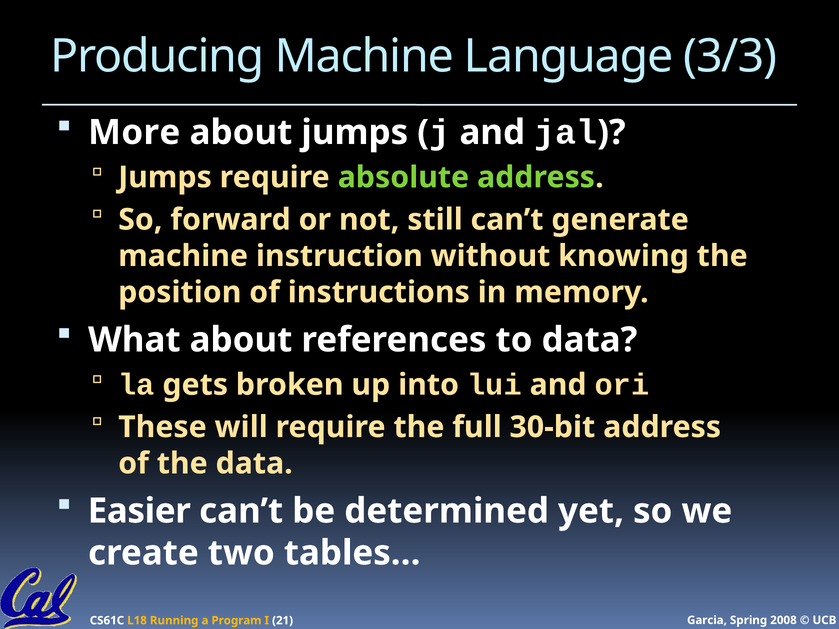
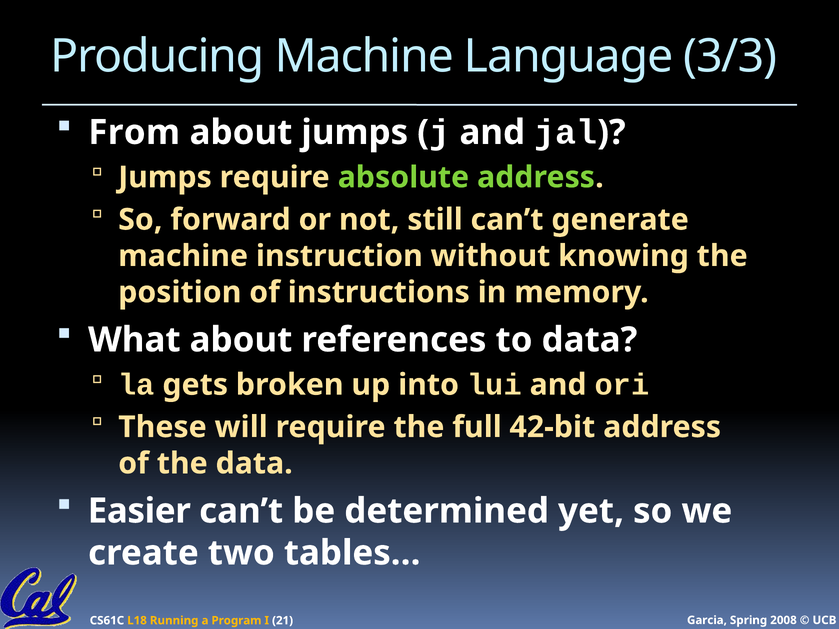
More: More -> From (134, 132)
30-bit: 30-bit -> 42-bit (552, 427)
